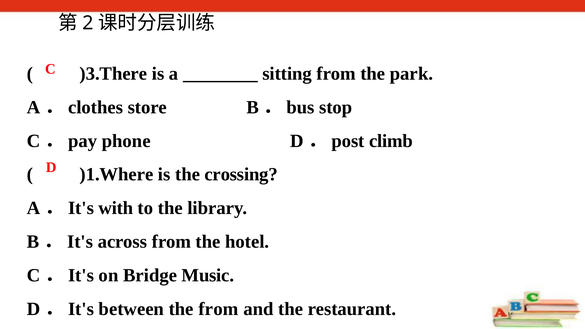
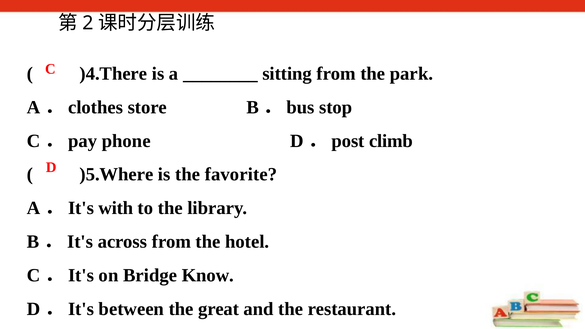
)3.There: )3.There -> )4.There (113, 74)
)1.Where: )1.Where -> )5.Where (116, 174)
crossing: crossing -> favorite (241, 174)
Music: Music -> Know (208, 275)
the from: from -> great (219, 309)
